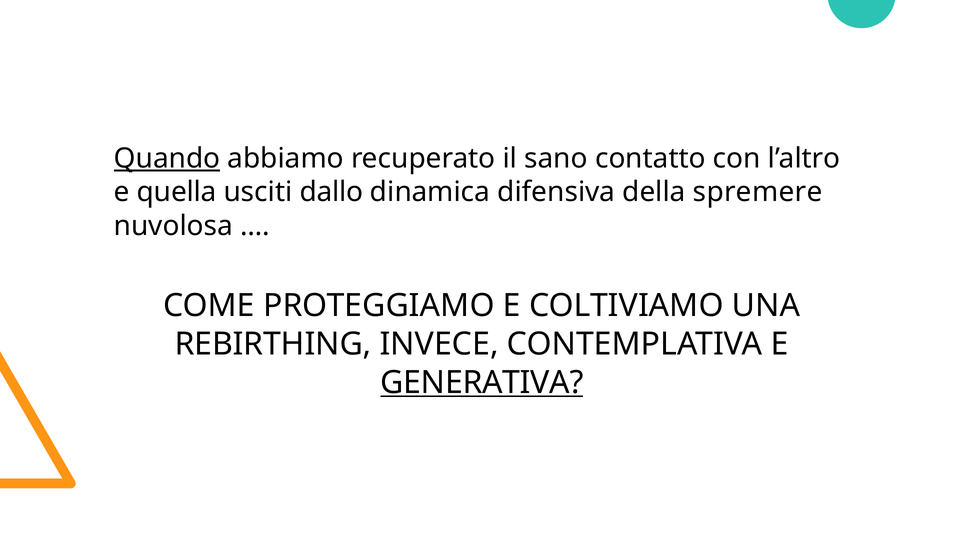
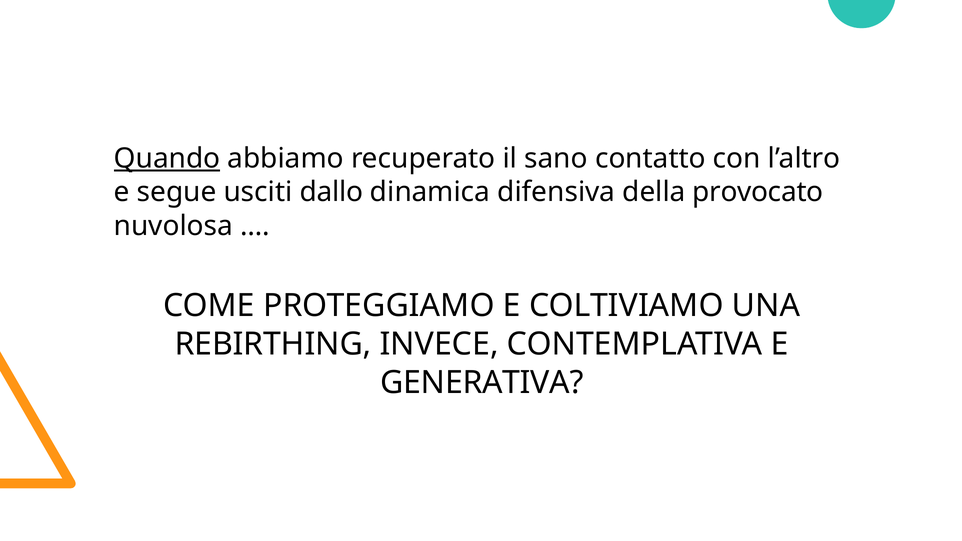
quella: quella -> segue (177, 192)
spremere: spremere -> provocato (758, 192)
GENERATIVA underline: present -> none (482, 383)
